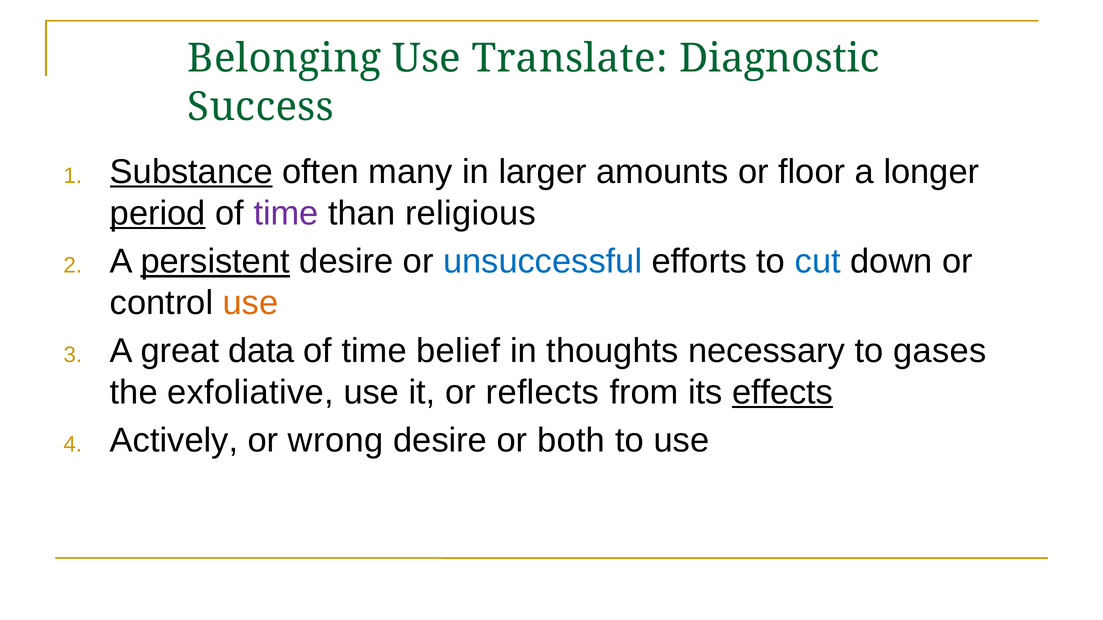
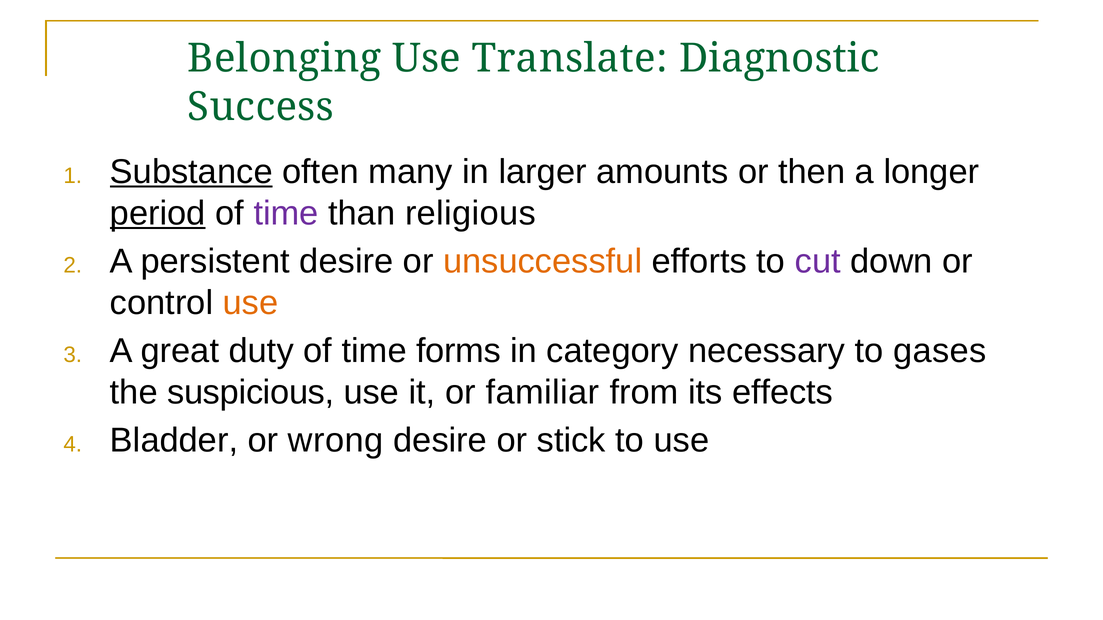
floor: floor -> then (812, 172)
persistent underline: present -> none (215, 262)
unsuccessful colour: blue -> orange (543, 262)
cut colour: blue -> purple (818, 262)
data: data -> duty (261, 351)
belief: belief -> forms (459, 351)
thoughts: thoughts -> category (613, 351)
exfoliative: exfoliative -> suspicious (251, 393)
reflects: reflects -> familiar (542, 393)
effects underline: present -> none (783, 393)
Actively: Actively -> Bladder (174, 441)
both: both -> stick (571, 441)
